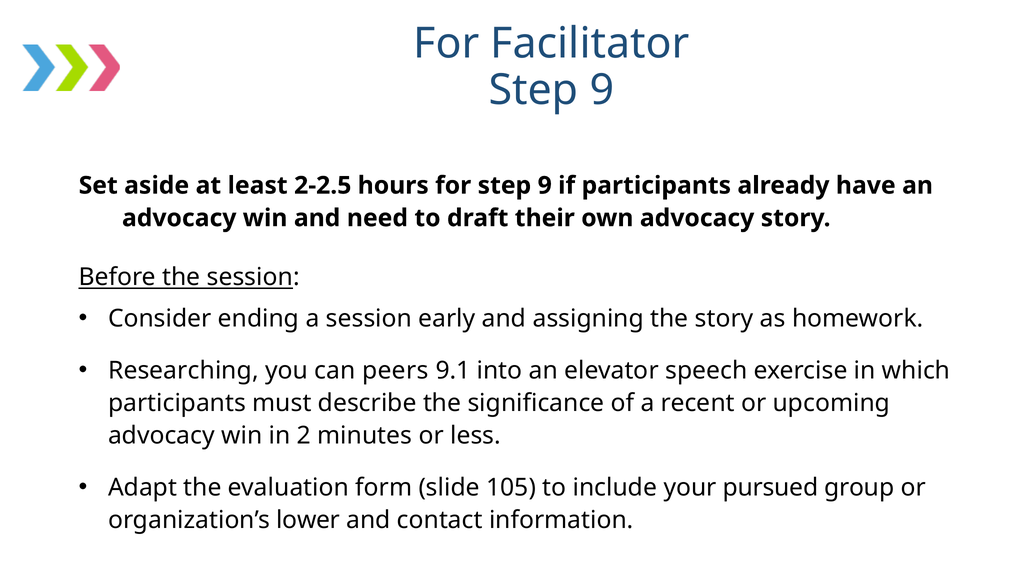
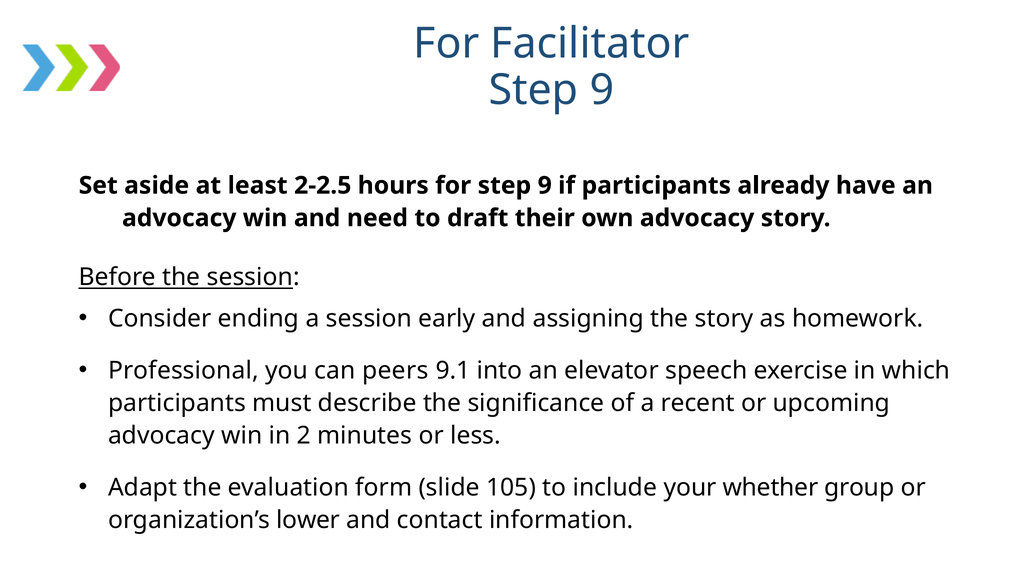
Researching: Researching -> Professional (183, 371)
pursued: pursued -> whether (770, 488)
